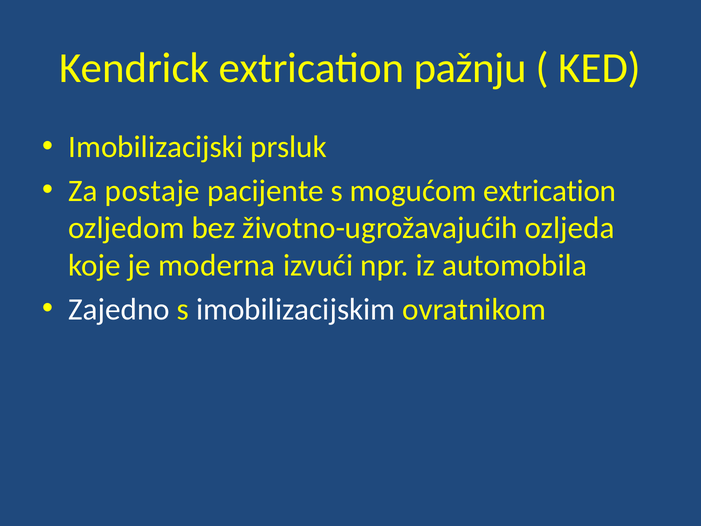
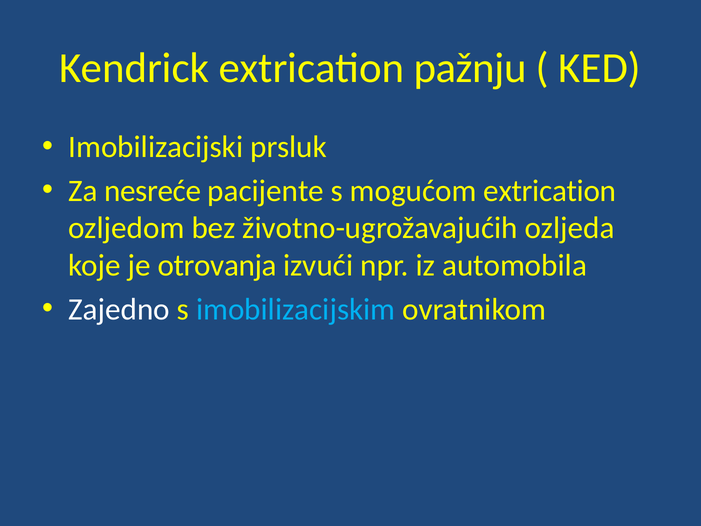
postaje: postaje -> nesreće (153, 191)
moderna: moderna -> otrovanja (217, 265)
imobilizacijskim colour: white -> light blue (296, 309)
